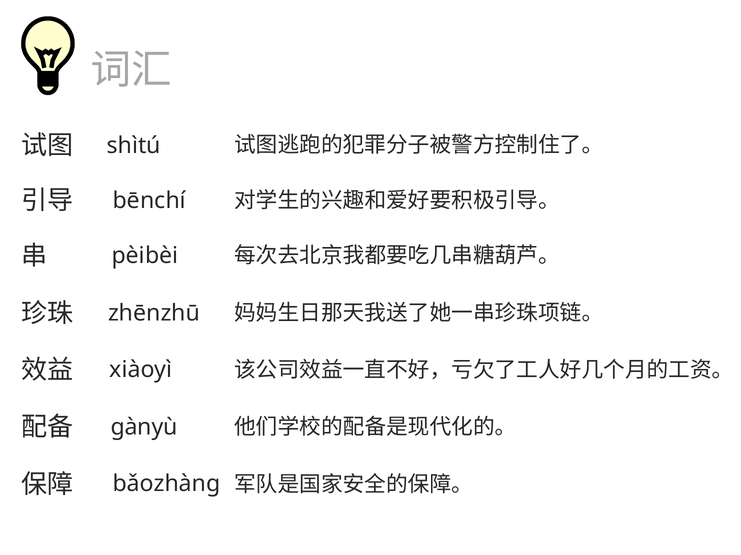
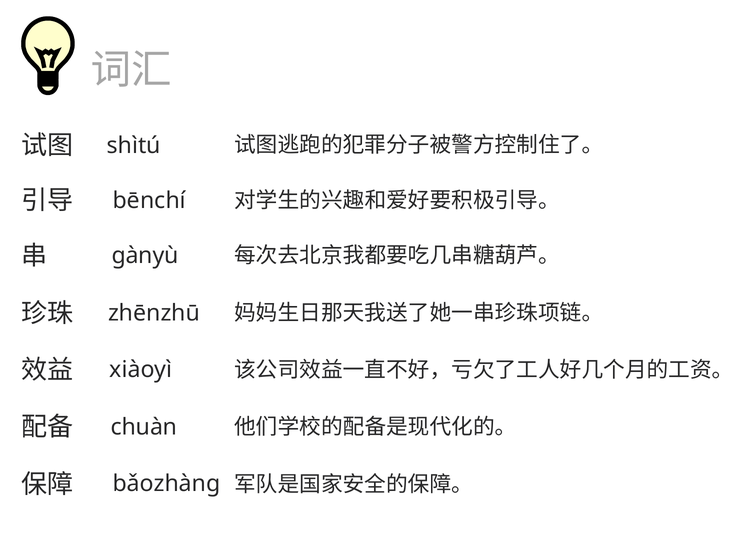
pèibèi: pèibèi -> gànyù (145, 256)
gànyù: gànyù -> chuàn (144, 428)
